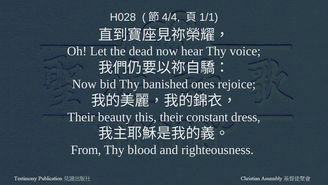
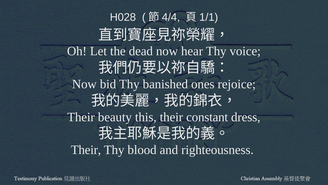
From: From -> Their (86, 150)
